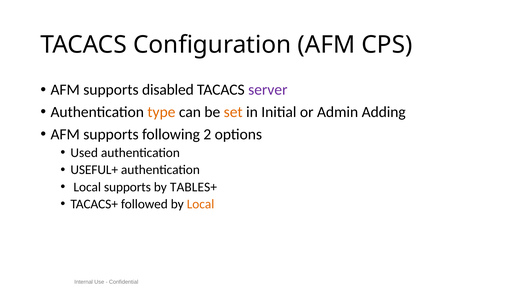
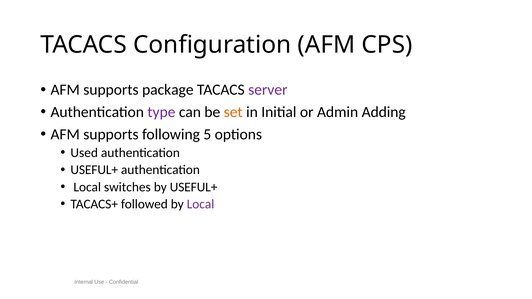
disabled: disabled -> package (168, 90)
type colour: orange -> purple (161, 112)
2: 2 -> 5 (207, 135)
Local supports: supports -> switches (127, 187)
by TABLES+: TABLES+ -> USEFUL+ (194, 187)
Local colour: orange -> purple (201, 204)
